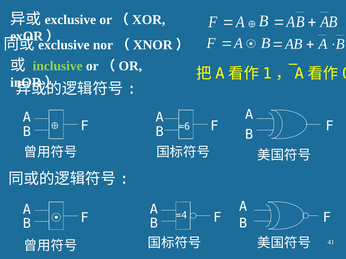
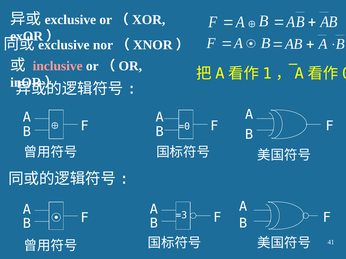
inclusive colour: light green -> pink (58, 66)
=6: =6 -> =0 (184, 127)
=4: =4 -> =3 (181, 216)
